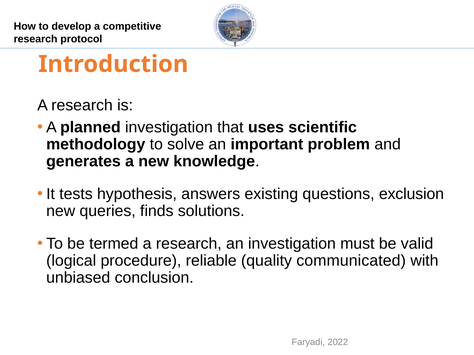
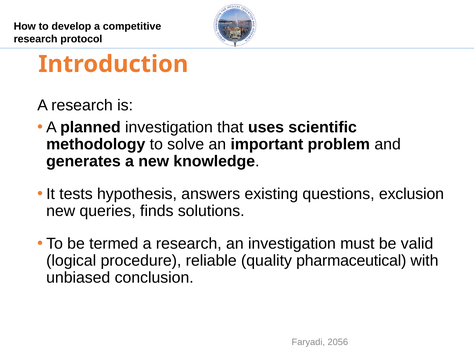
communicated: communicated -> pharmaceutical (351, 261)
2022: 2022 -> 2056 (338, 343)
